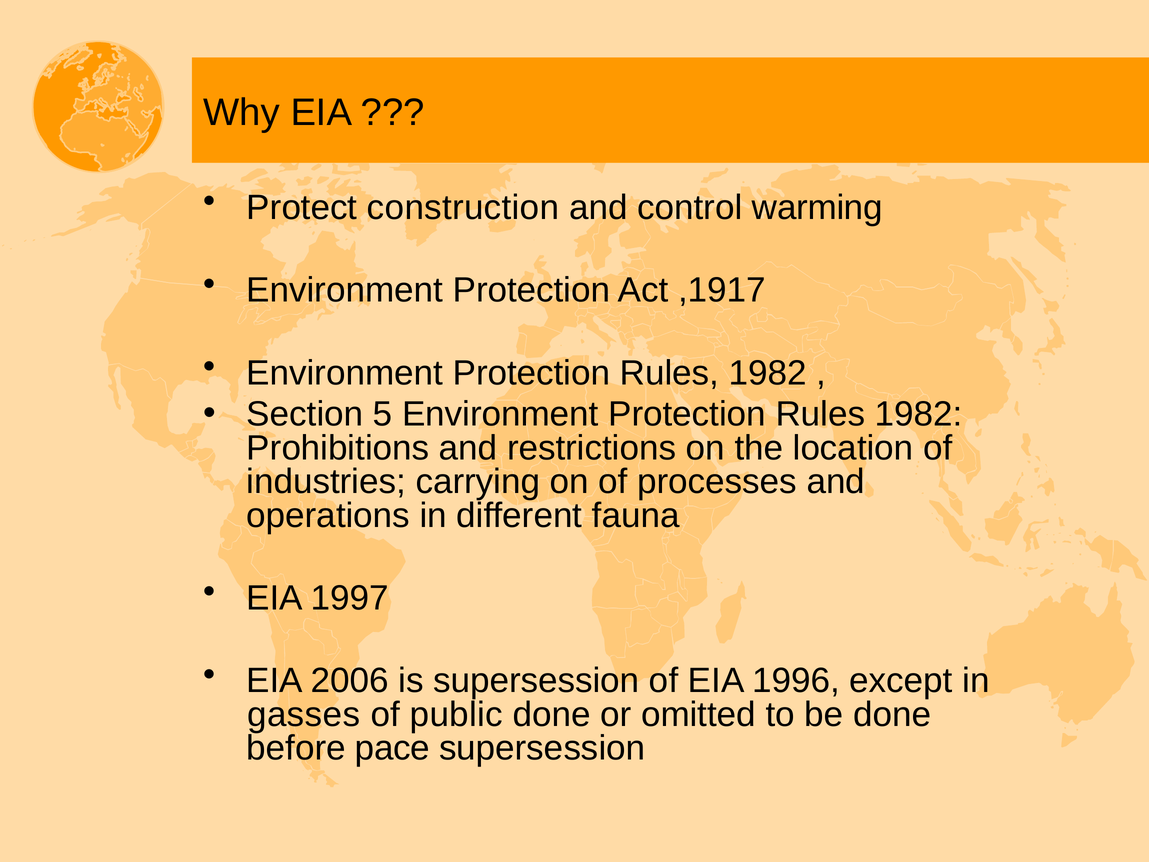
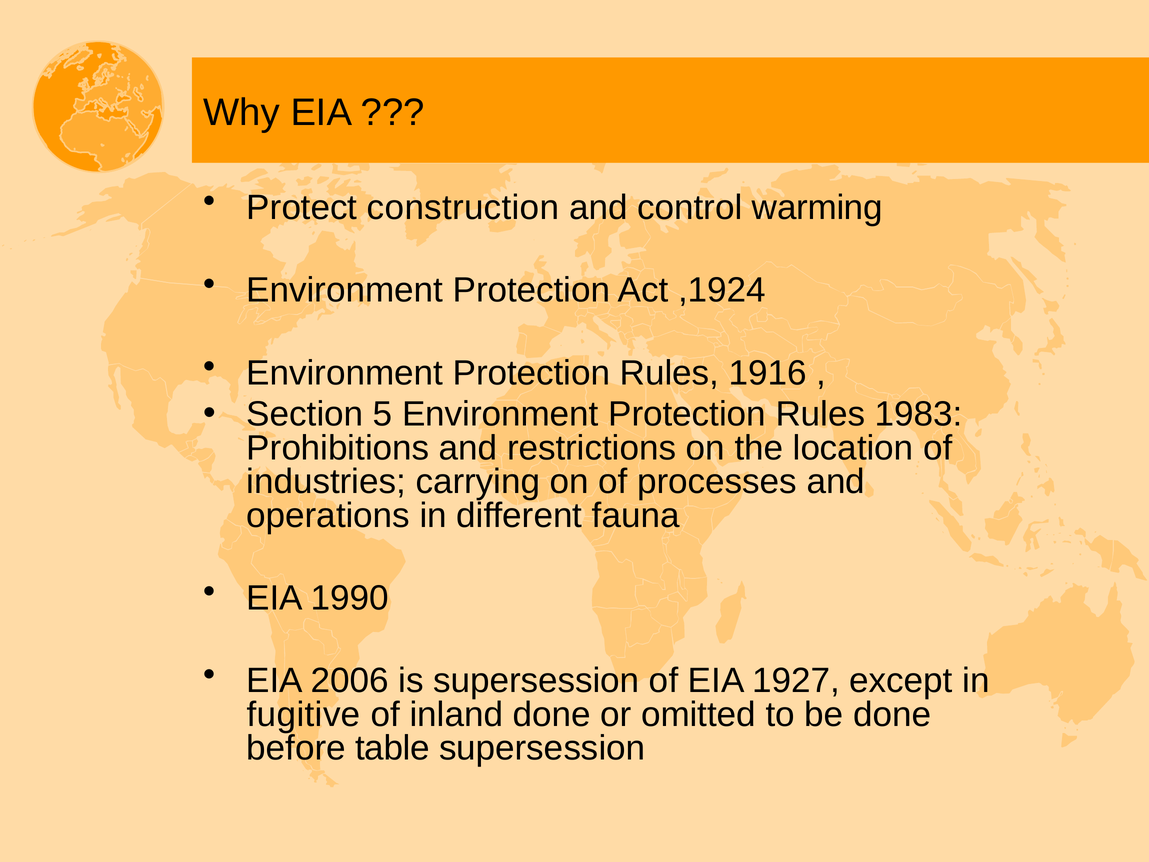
,1917: ,1917 -> ,1924 (722, 290)
1982: 1982 -> 1916 (768, 373)
1982: 1982 -> 1983 (919, 414)
1997: 1997 -> 1990 (350, 598)
1996: 1996 -> 1927 (796, 681)
gasses: gasses -> fugitive (304, 714)
public: public -> inland (456, 714)
pace: pace -> table (392, 748)
